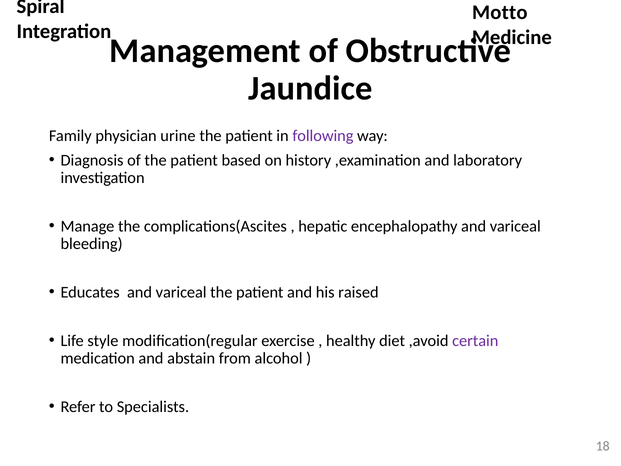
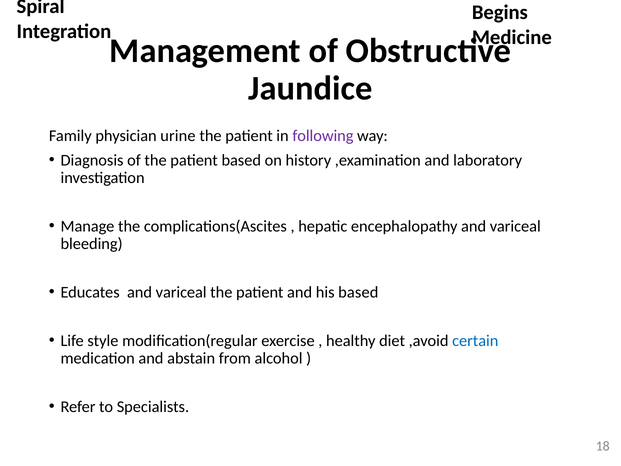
Motto: Motto -> Begins (500, 12)
his raised: raised -> based (358, 292)
certain colour: purple -> blue (475, 340)
